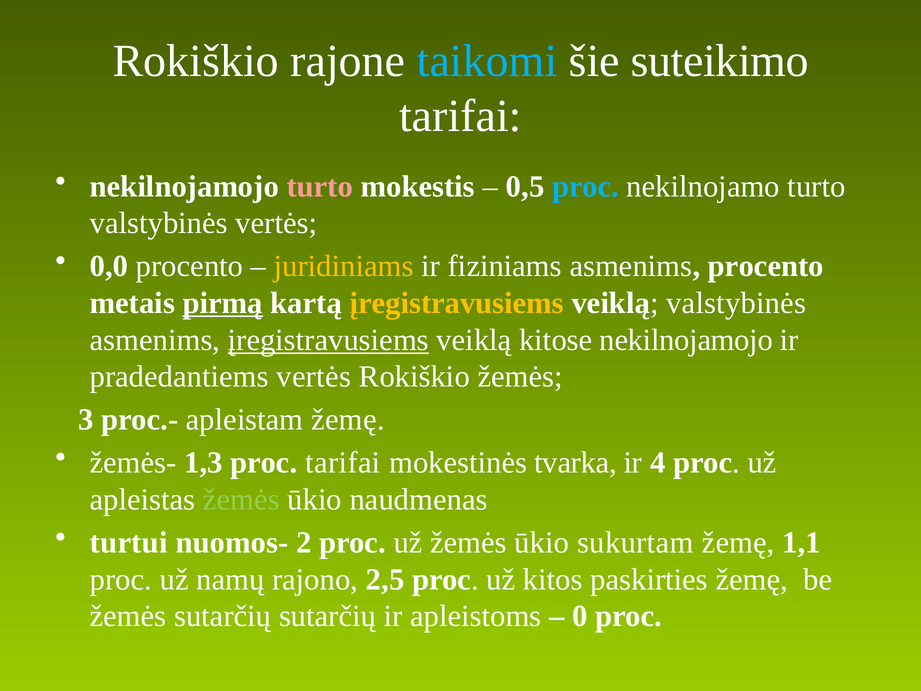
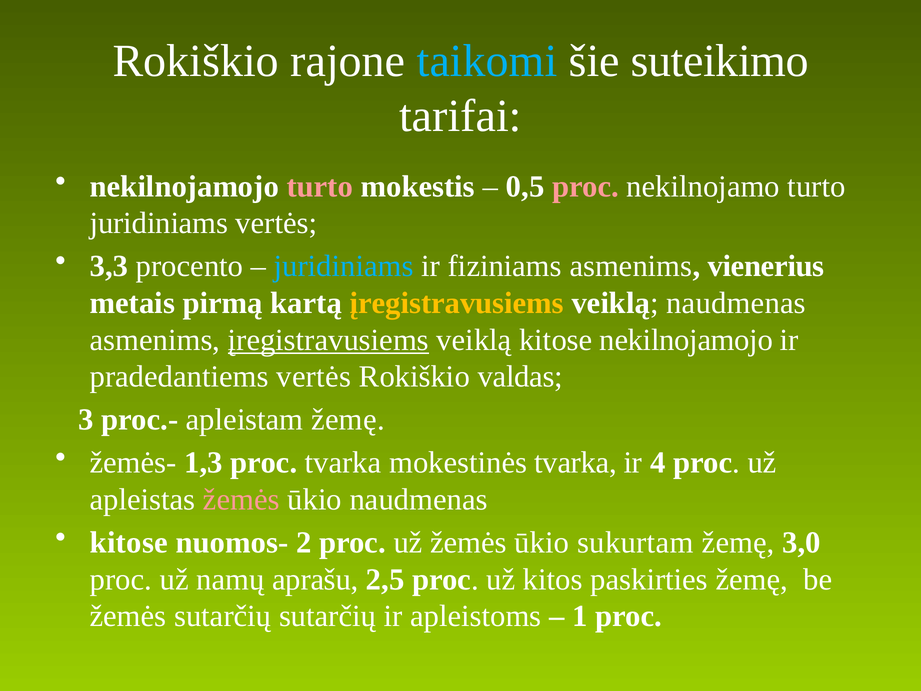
proc colour: light blue -> pink (585, 186)
valstybinės: valstybinės -> juridiniams (159, 223)
0,0: 0,0 -> 3,3 (109, 266)
juridiniams colour: yellow -> light blue (344, 266)
asmenims procento: procento -> vienerius (766, 266)
pirmą underline: present -> none (223, 303)
veiklą valstybinės: valstybinės -> naudmenas (736, 303)
Rokiškio žemės: žemės -> valdas (520, 377)
proc tarifai: tarifai -> tvarka (343, 463)
žemės colour: light green -> pink (241, 499)
turtui: turtui -> kitose (129, 542)
1,1: 1,1 -> 3,0 (801, 542)
rajono: rajono -> aprašu (315, 579)
0: 0 -> 1 (580, 616)
